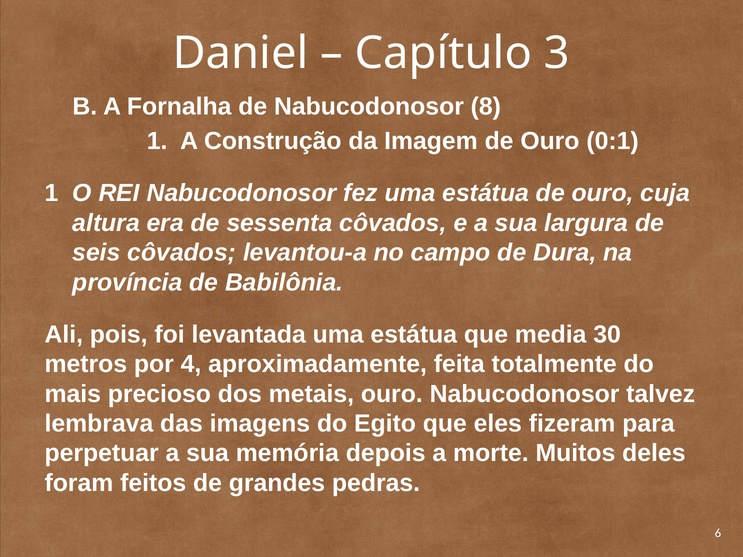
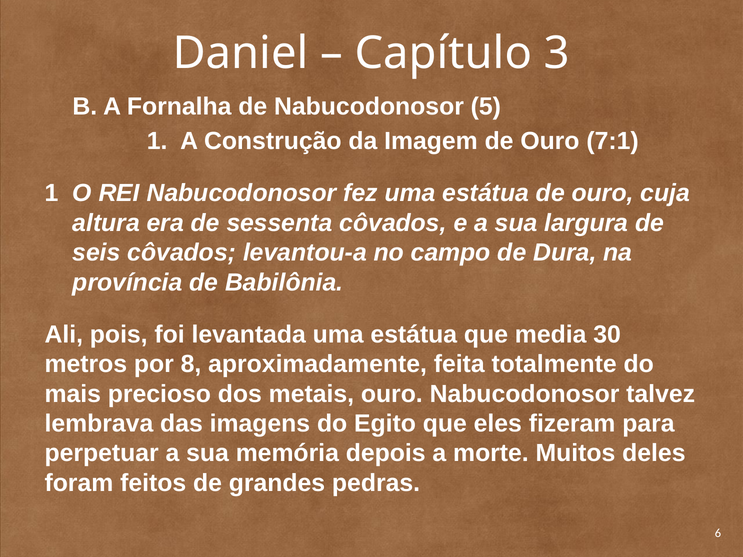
8: 8 -> 5 (486, 107)
0:1: 0:1 -> 7:1 (613, 141)
4: 4 -> 8 (191, 364)
